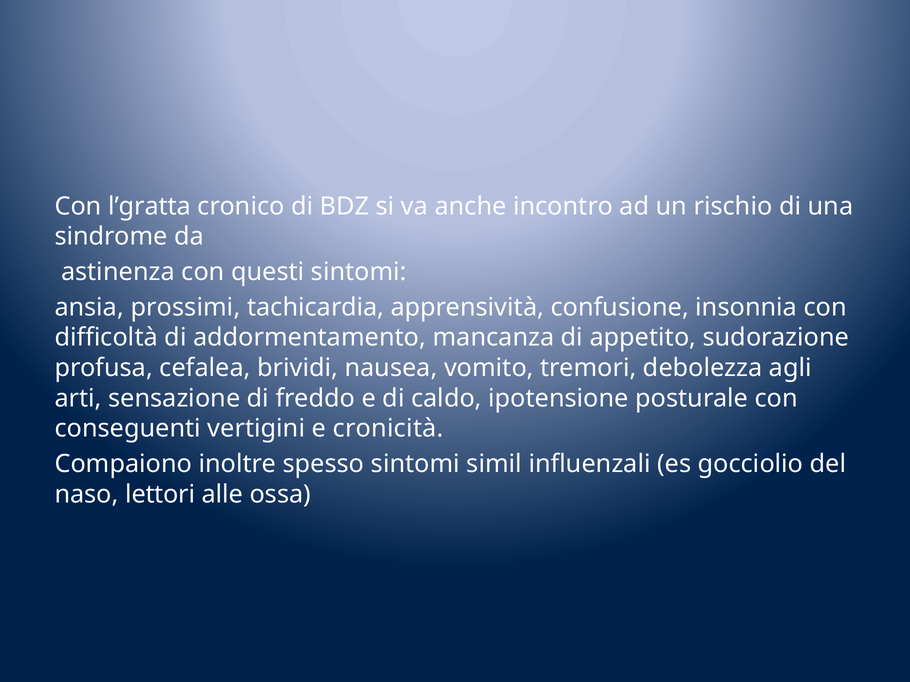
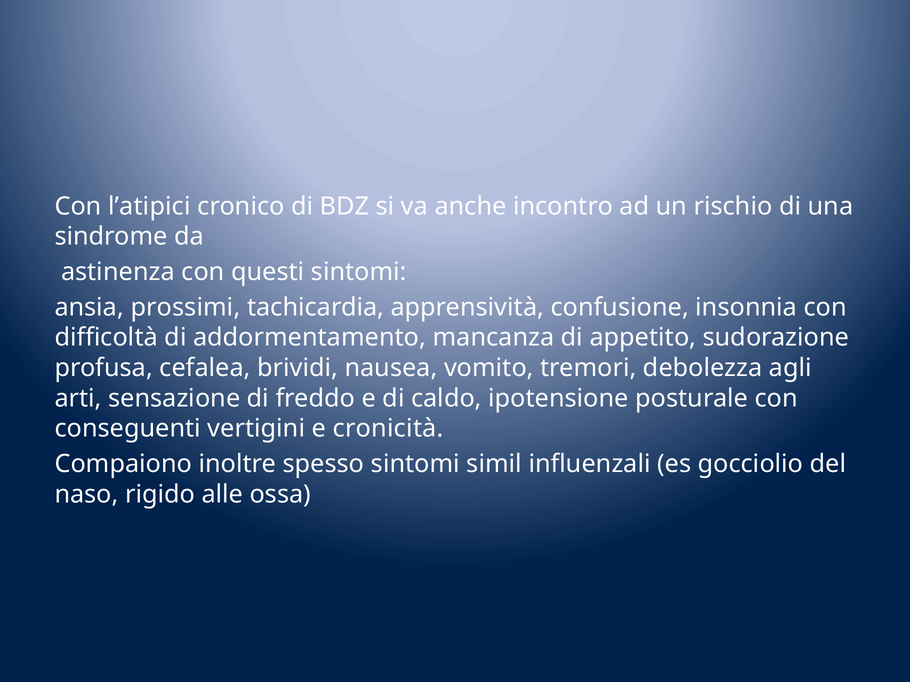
l’gratta: l’gratta -> l’atipici (149, 206)
lettori: lettori -> rigido (160, 495)
